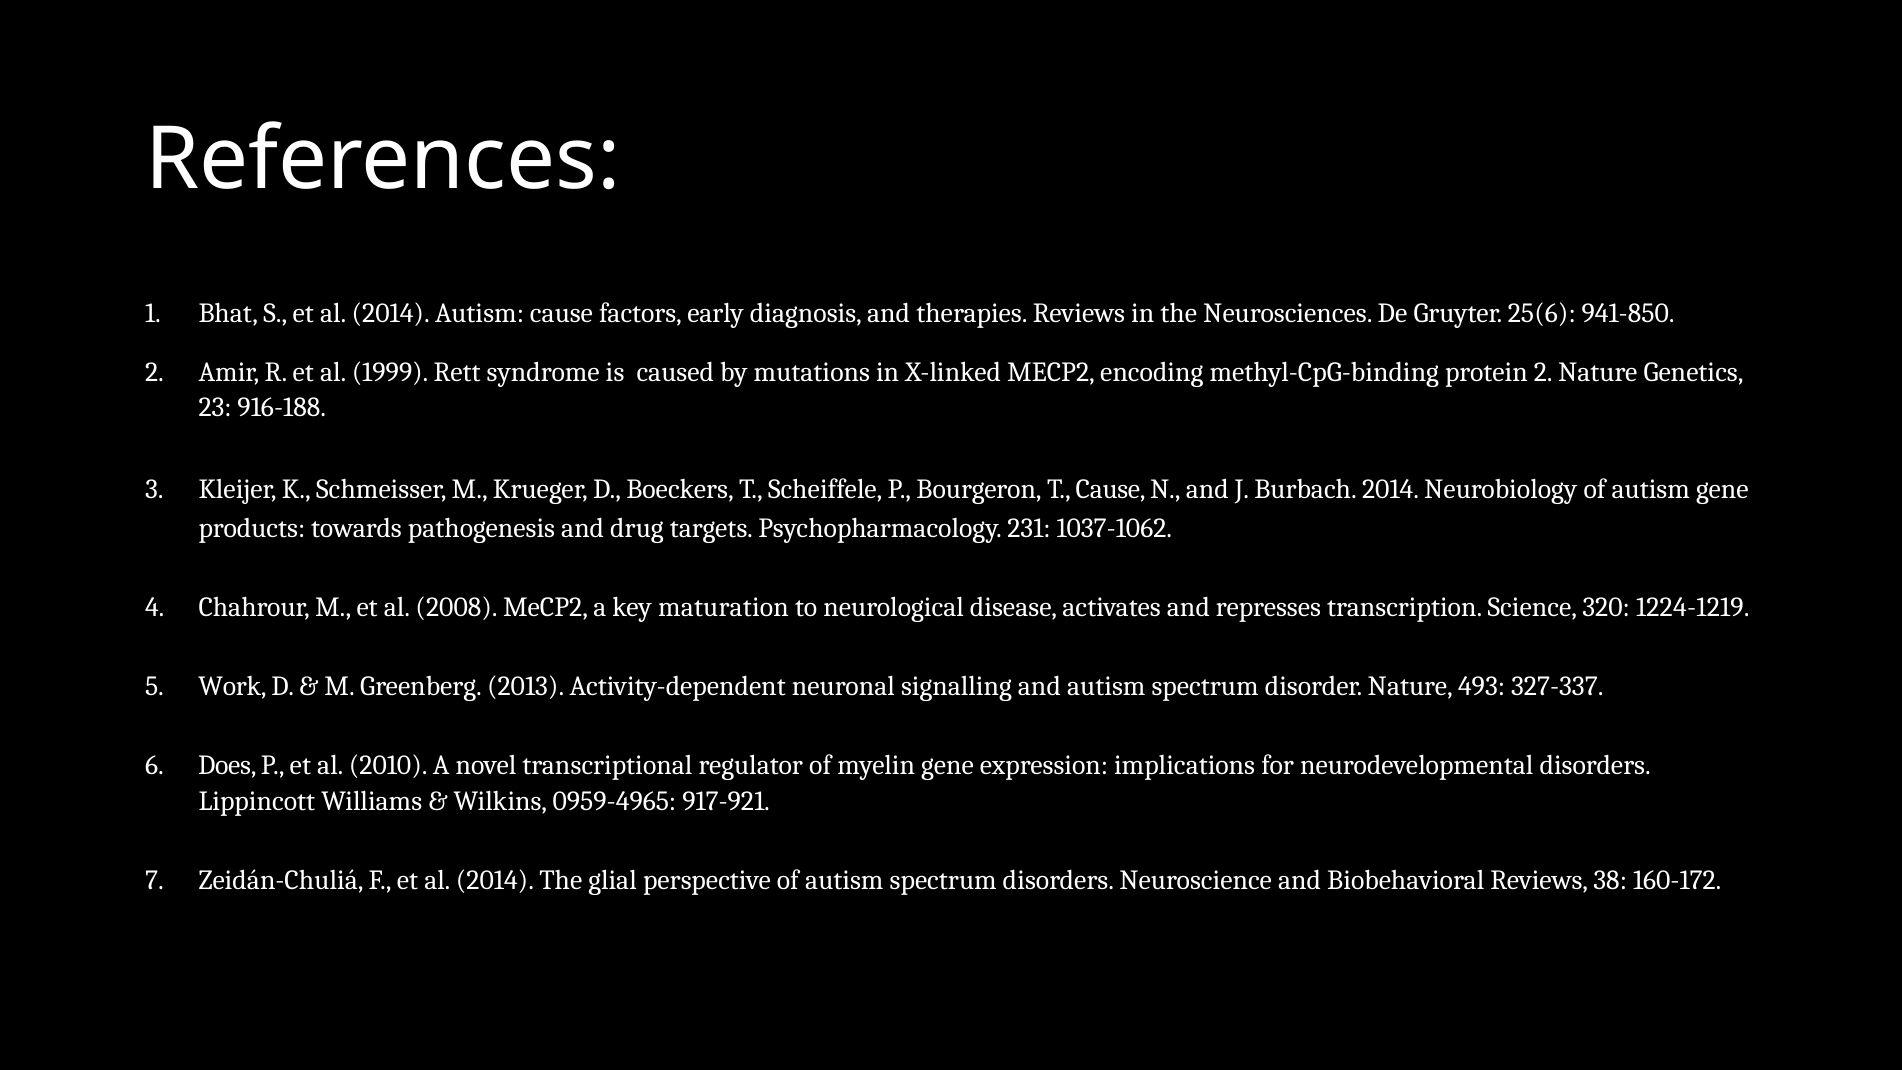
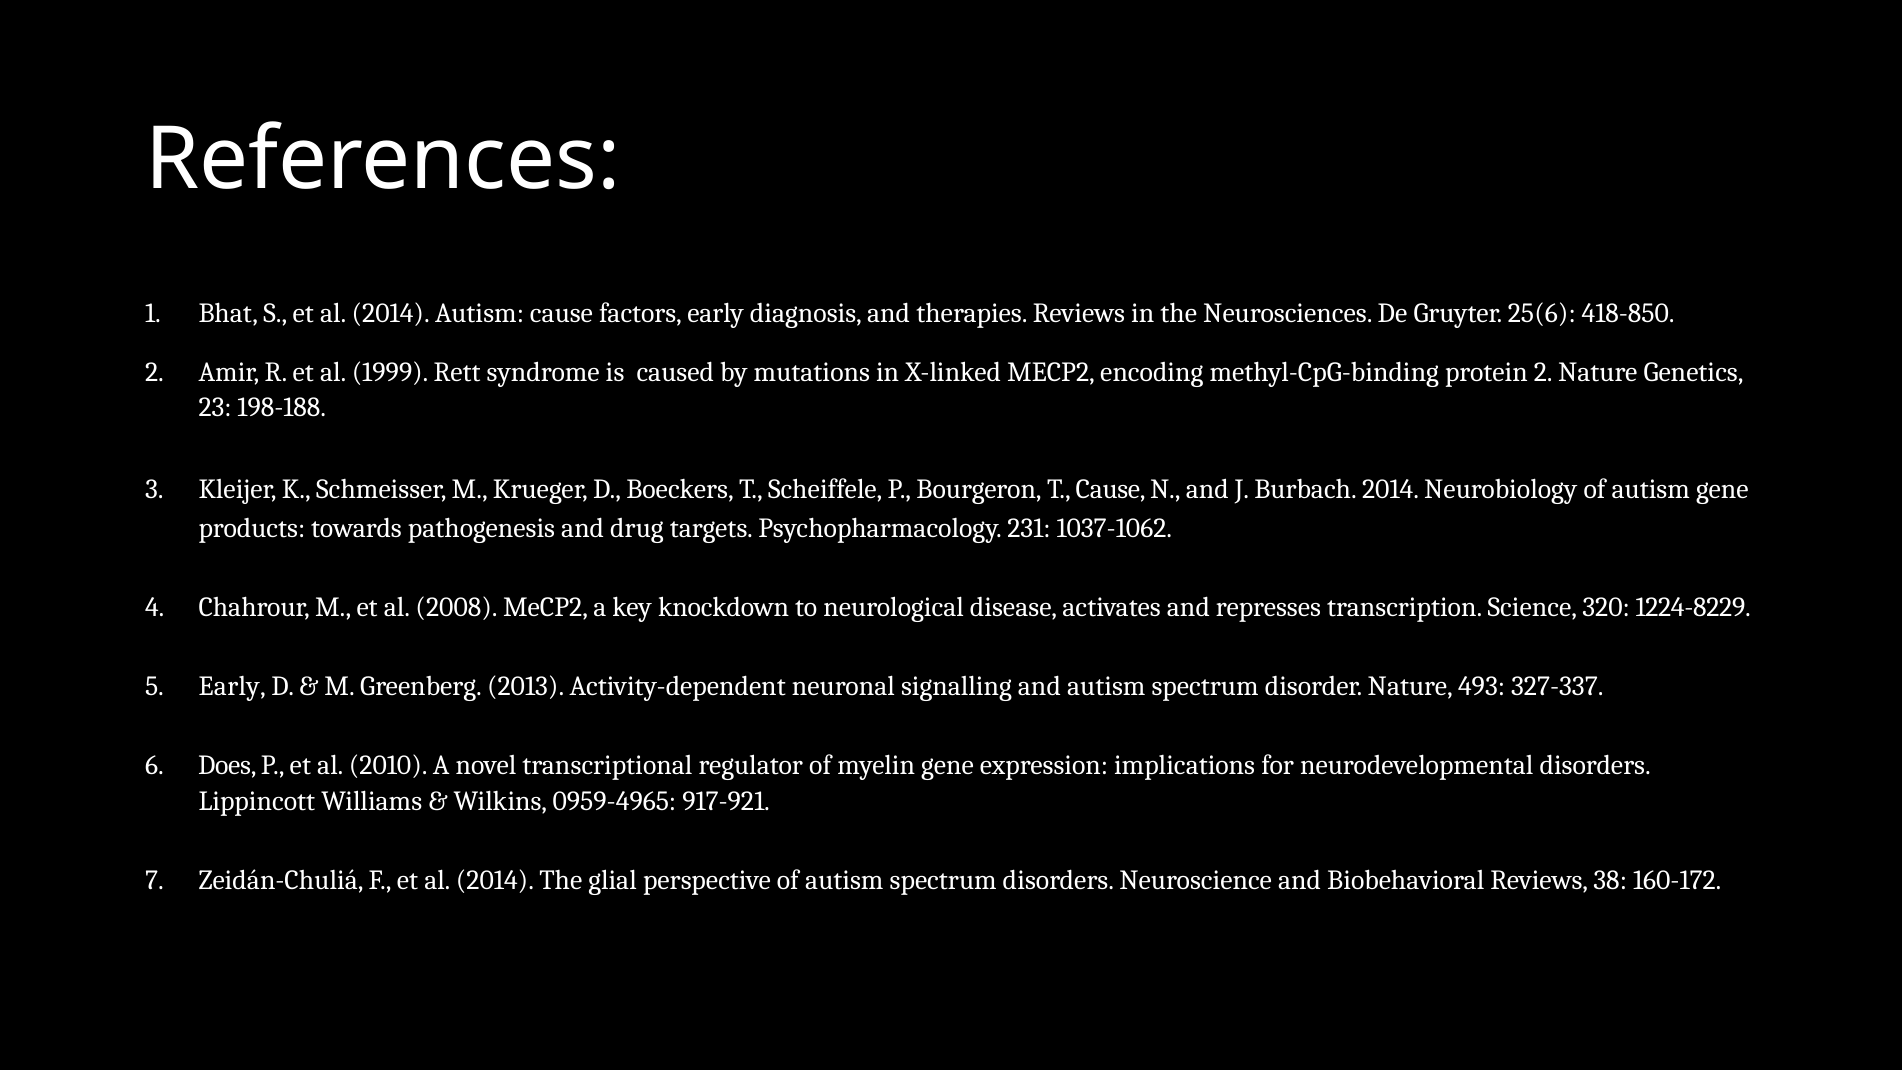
941-850: 941-850 -> 418-850 (1628, 313)
916-188: 916-188 -> 198-188 (282, 408)
maturation: maturation -> knockdown (724, 607)
1224-1219: 1224-1219 -> 1224-8229 (1693, 607)
Work: Work -> Early (232, 686)
